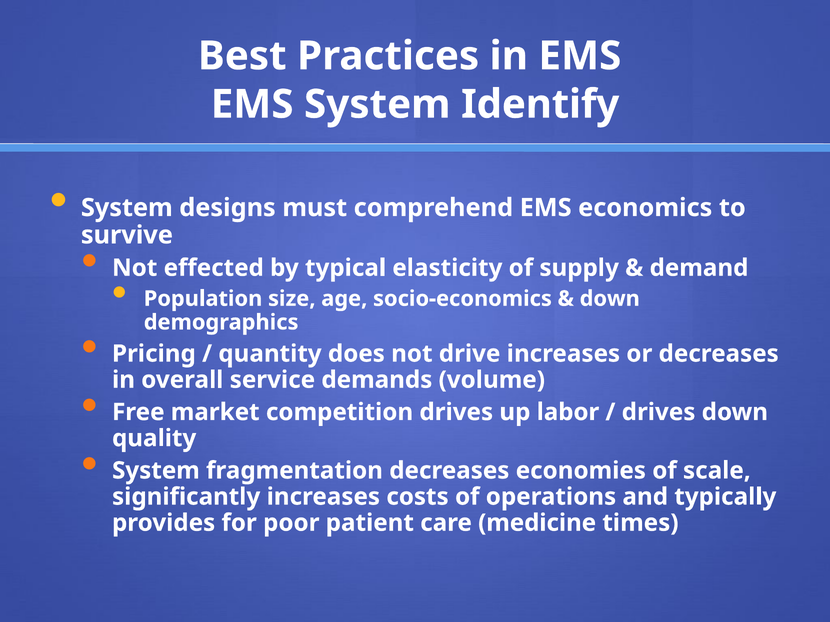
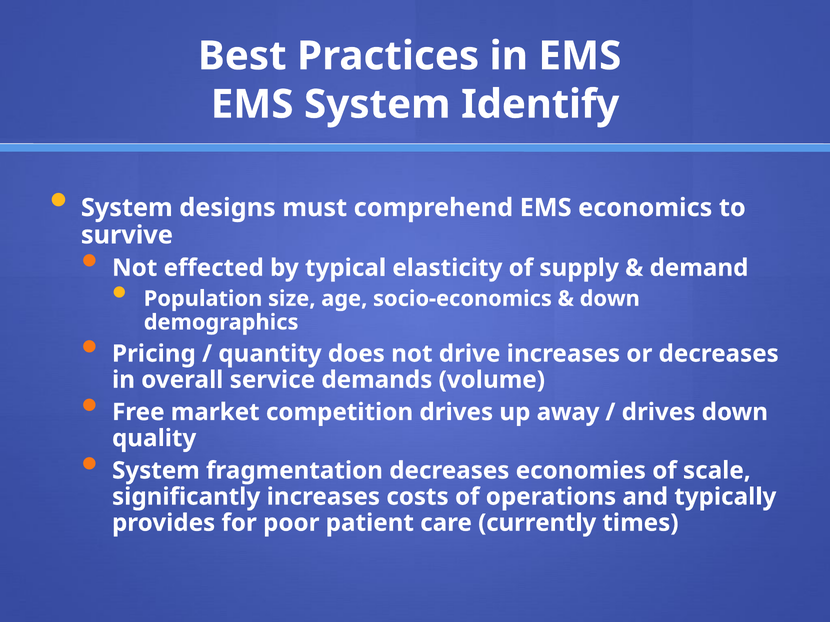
labor: labor -> away (568, 412)
medicine: medicine -> currently (537, 523)
